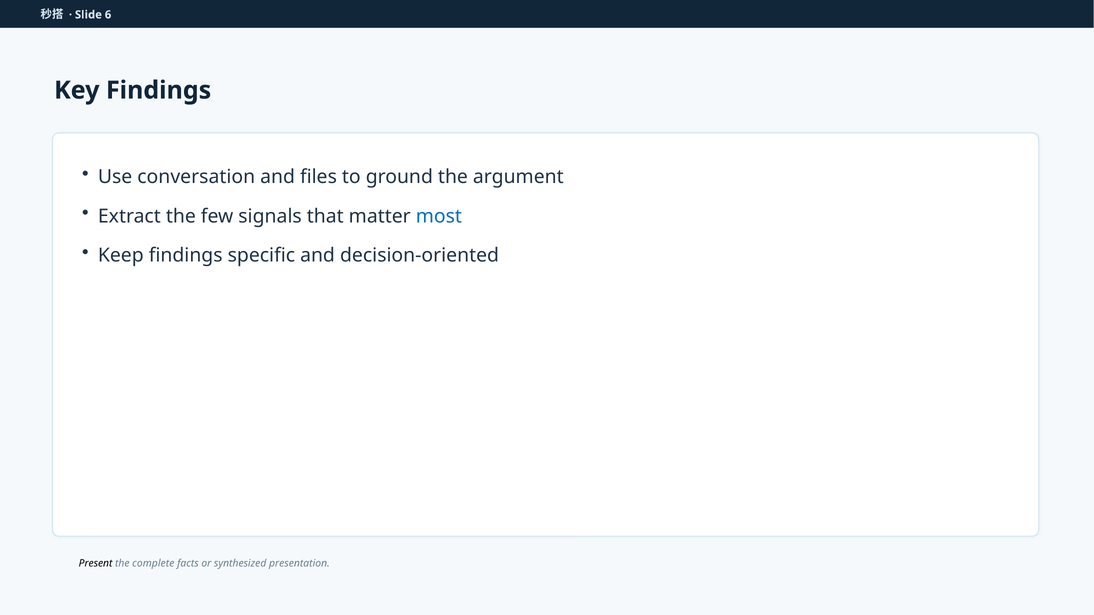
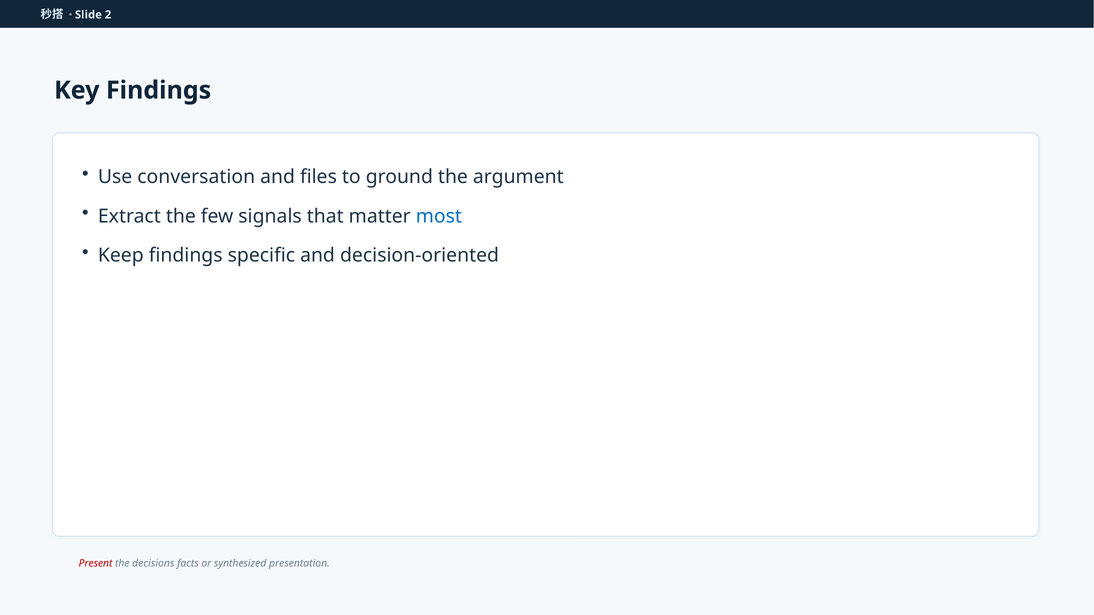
6: 6 -> 2 (108, 15)
Present colour: black -> red (96, 564)
complete: complete -> decisions (153, 564)
